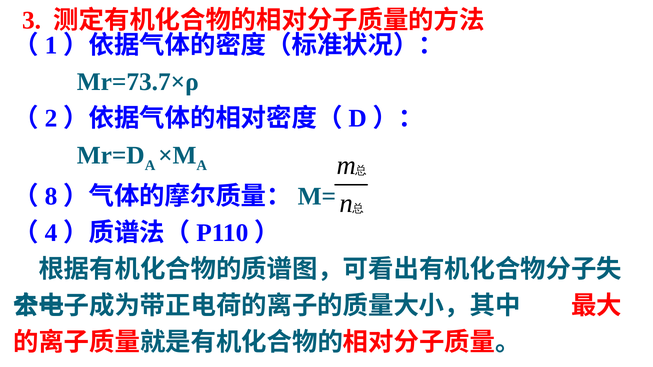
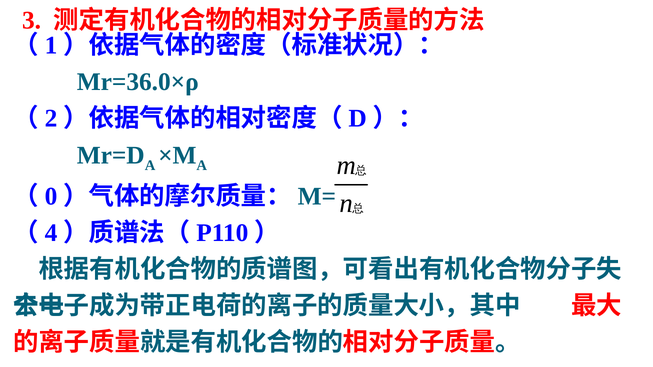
Mr=73.7×ρ: Mr=73.7×ρ -> Mr=36.0×ρ (138, 82)
8: 8 -> 0 (51, 197)
